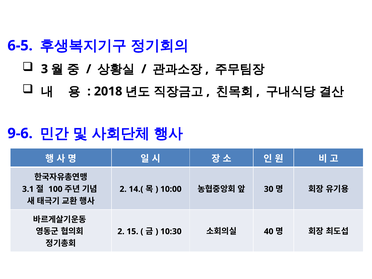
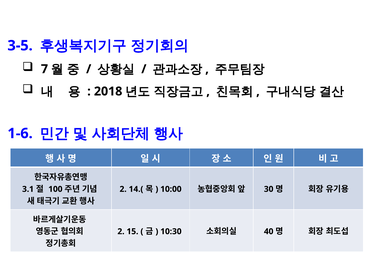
6-5: 6-5 -> 3-5 (20, 46)
3: 3 -> 7 (44, 69)
9-6: 9-6 -> 1-6 (20, 133)
